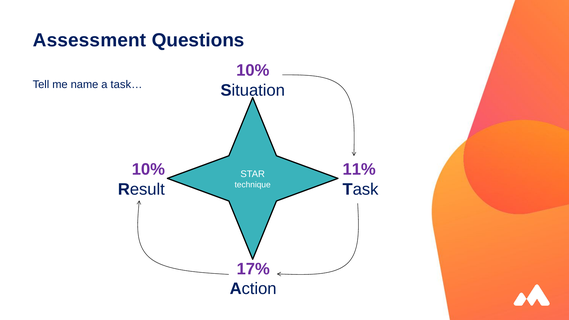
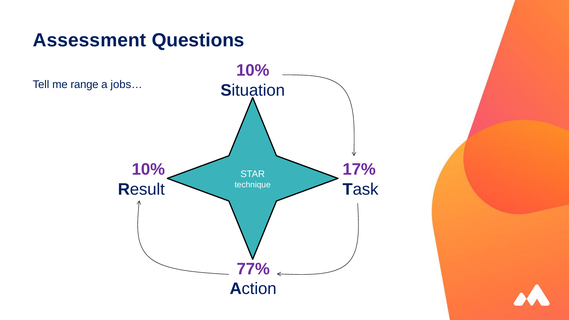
name: name -> range (85, 84)
task…: task… -> jobs… (126, 84)
11%: 11% -> 17% (359, 169)
17%: 17% -> 77% (253, 269)
